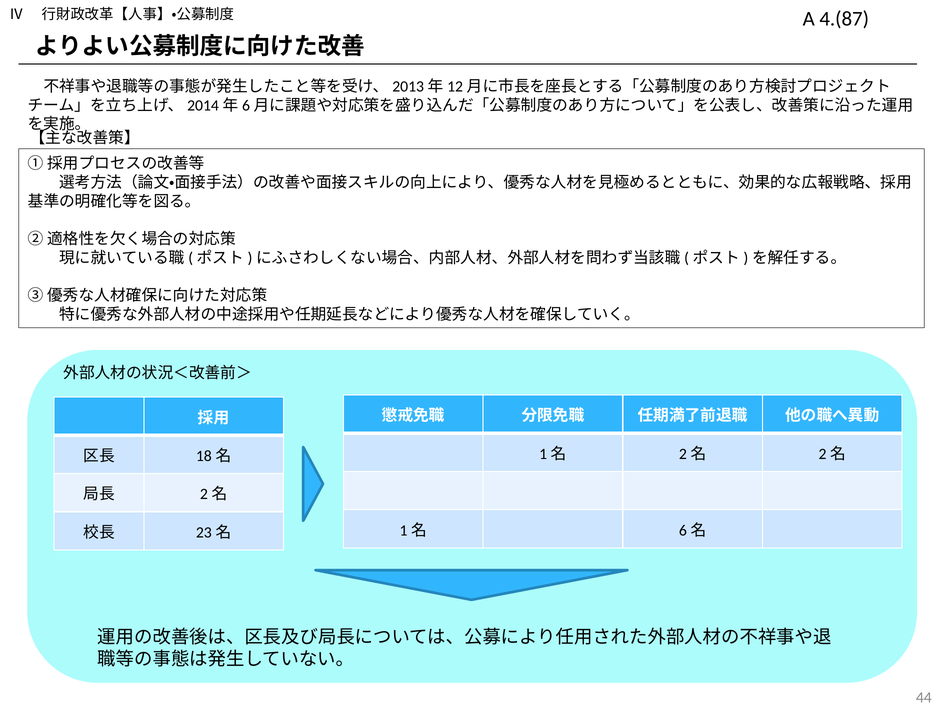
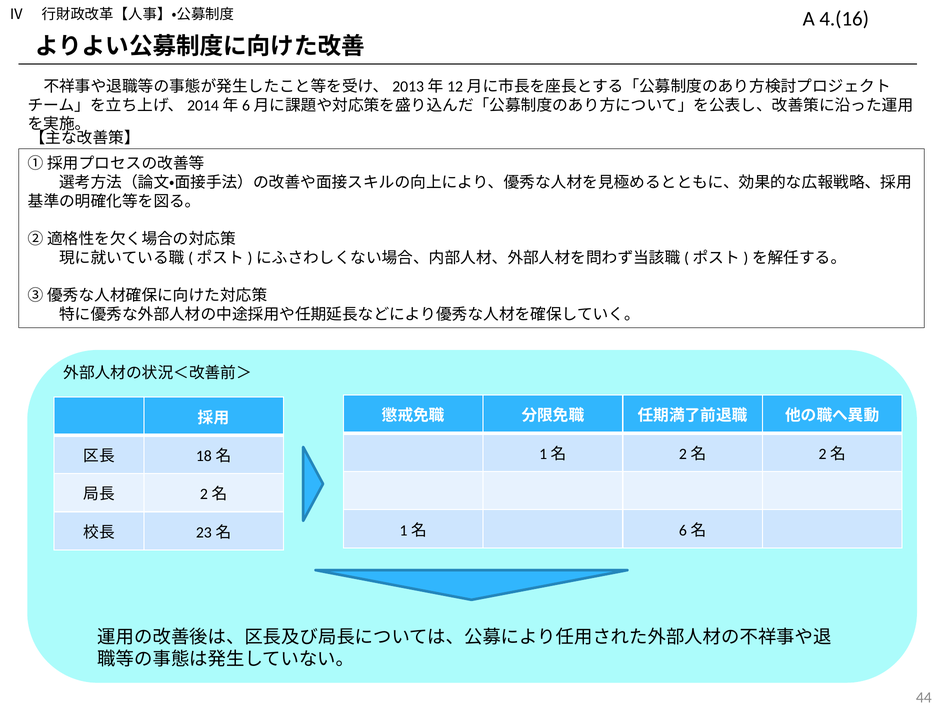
4.(87: 4.(87 -> 4.(16 (844, 19)
